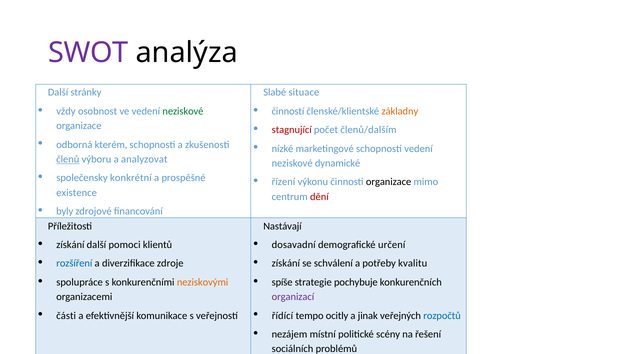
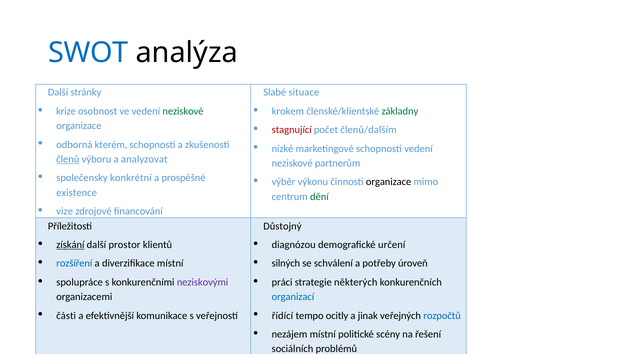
SWOT colour: purple -> blue (88, 53)
vždy: vždy -> krize (66, 111)
činností: činností -> krokem (288, 111)
základny colour: orange -> green (400, 111)
dynamické: dynamické -> partnerům (338, 163)
řízení: řízení -> výběr (284, 182)
dění colour: red -> green (319, 197)
byly: byly -> vize (65, 212)
Nastávají: Nastávají -> Důstojný (282, 226)
získání underline: none -> present (70, 245)
pomoci: pomoci -> prostor (125, 245)
dosavadní: dosavadní -> diagnózou (294, 245)
diverzifikace zdroje: zdroje -> místní (170, 264)
získání: získání -> silných (286, 264)
kvalitu: kvalitu -> úroveň (413, 264)
neziskovými colour: orange -> purple (203, 283)
spíše: spíše -> práci (282, 283)
pochybuje: pochybuje -> některých (356, 283)
organizací colour: purple -> blue (293, 297)
